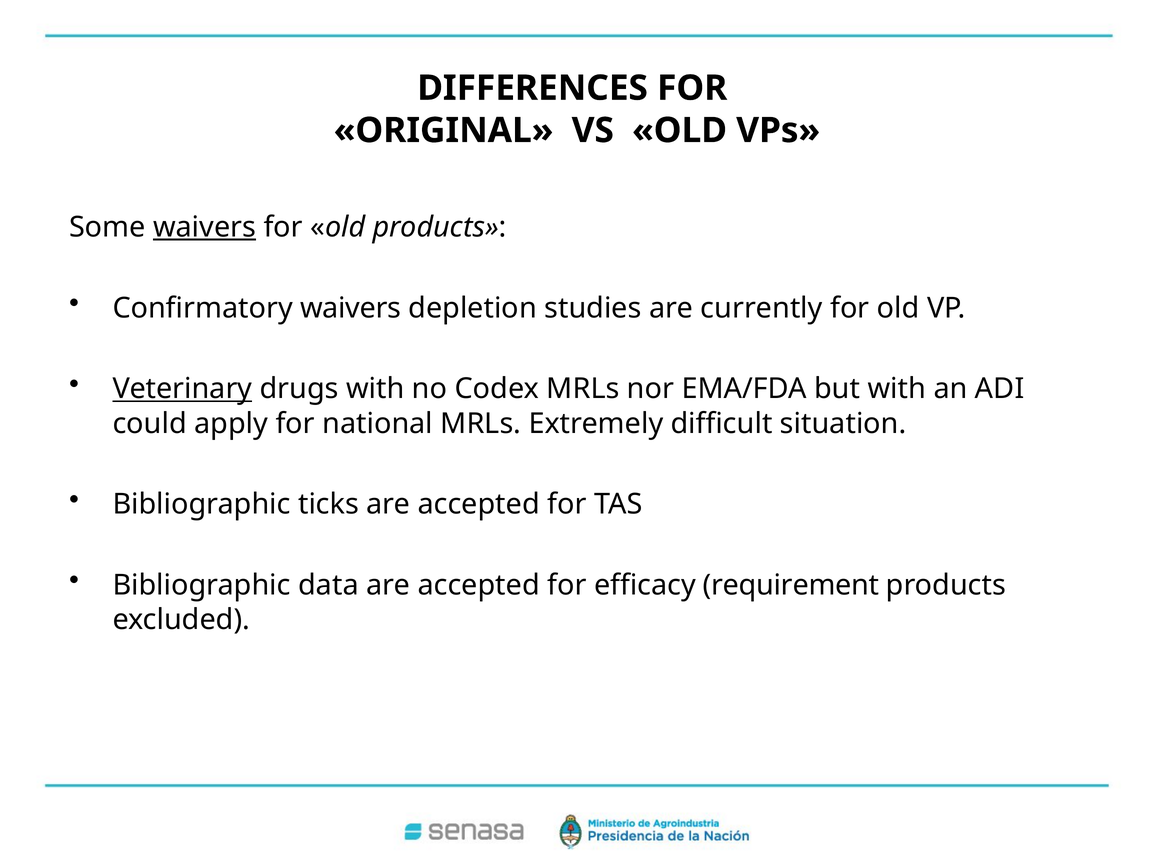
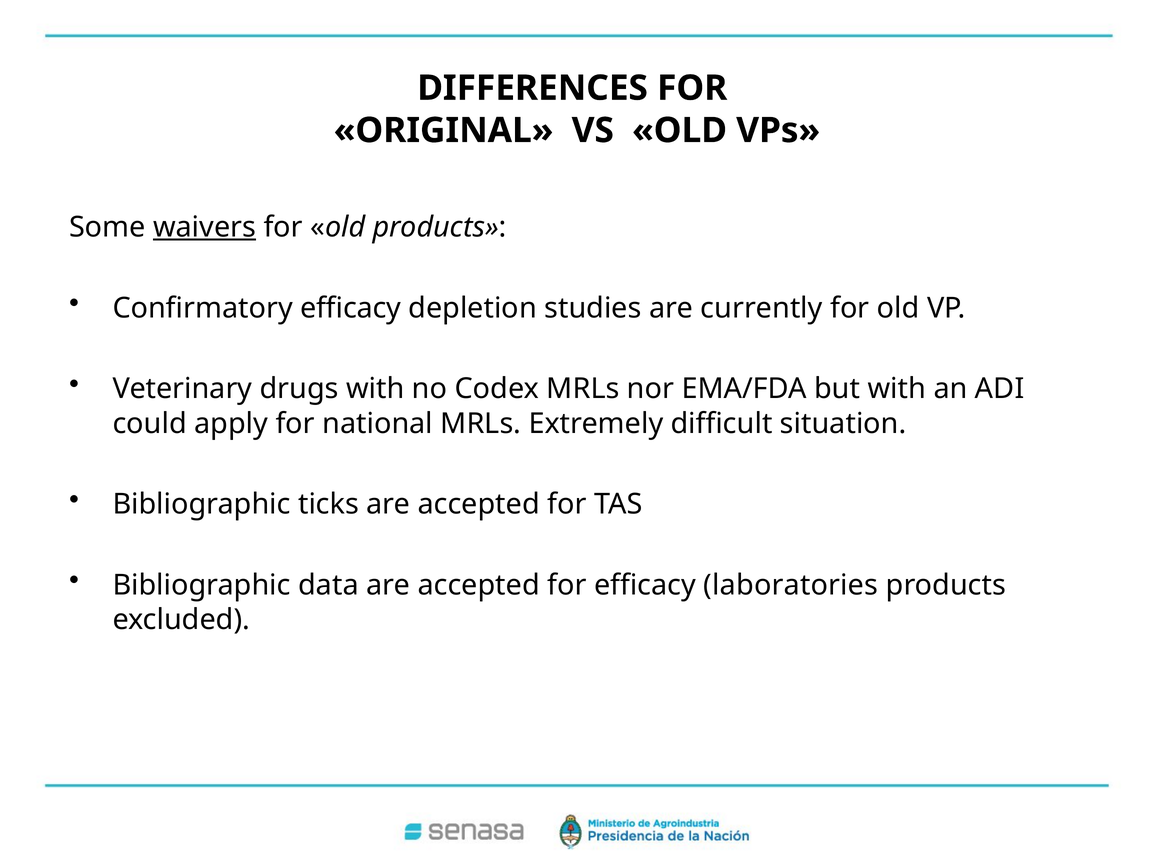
Confirmatory waivers: waivers -> efficacy (351, 308)
Veterinary underline: present -> none (182, 389)
requirement: requirement -> laboratories (791, 585)
